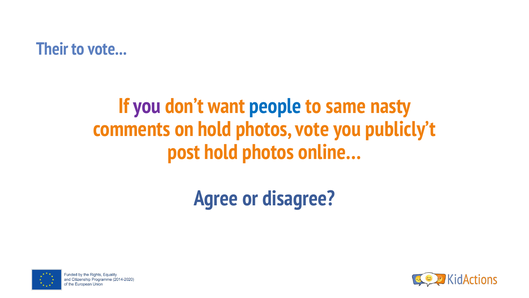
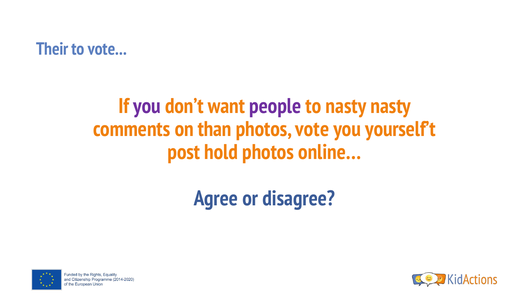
people colour: blue -> purple (275, 106)
to same: same -> nasty (346, 106)
on hold: hold -> than (215, 129)
publicly’t: publicly’t -> yourself’t (401, 129)
